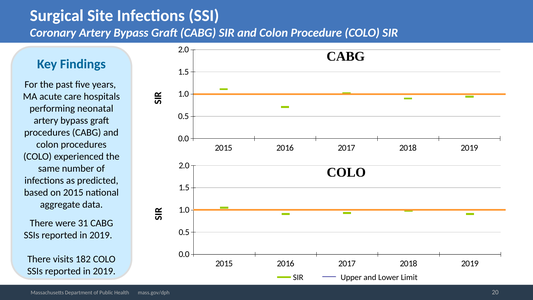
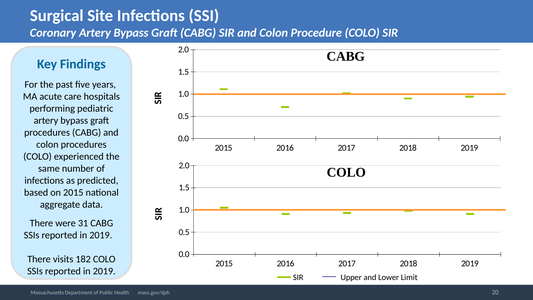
neonatal: neonatal -> pediatric (95, 109)
